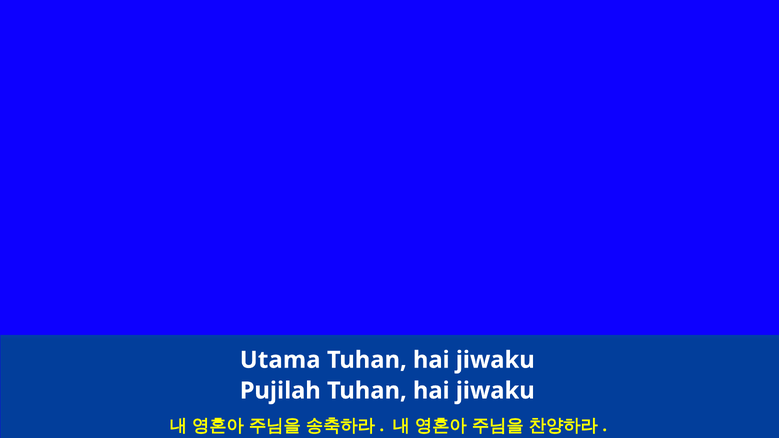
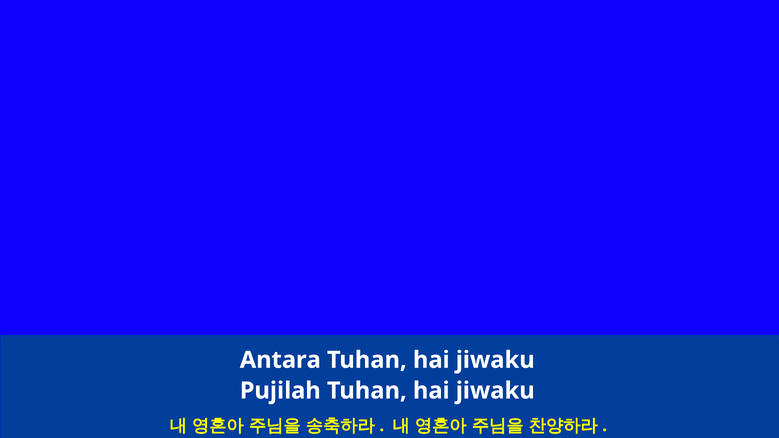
Utama: Utama -> Antara (280, 360)
